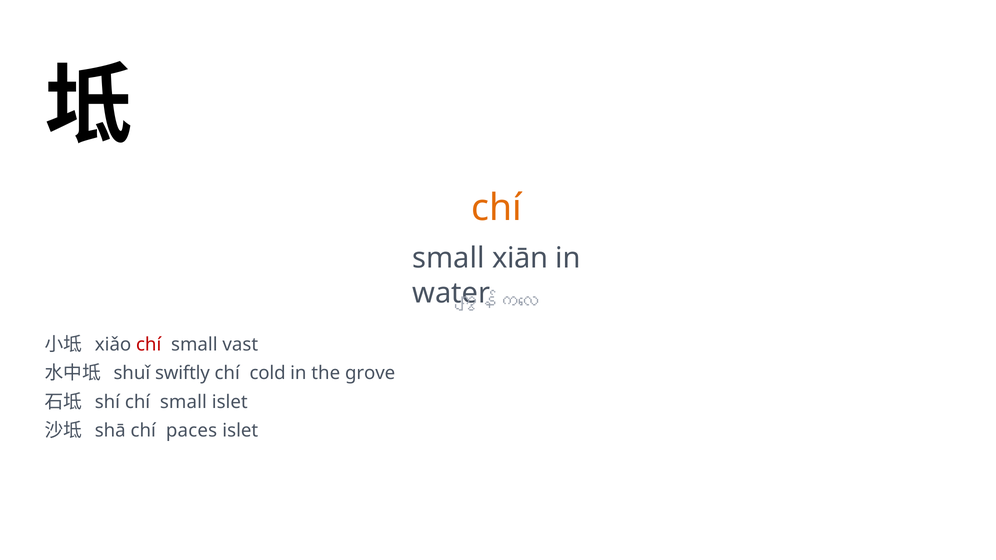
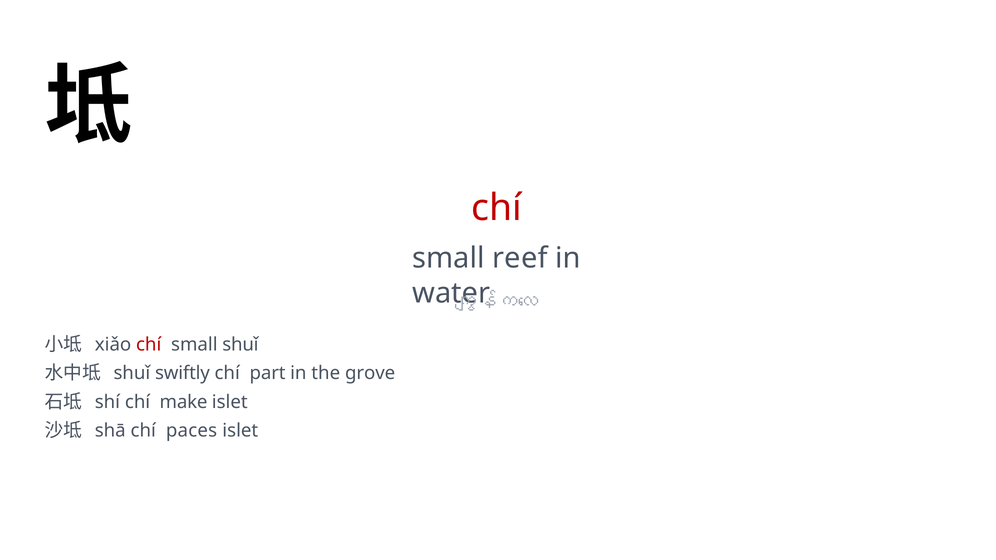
chí colour: orange -> red (497, 208)
xiān: xiān -> reef (520, 258)
small vast: vast -> shuǐ (240, 345)
cold: cold -> part (268, 373)
shí chí small: small -> make (184, 402)
